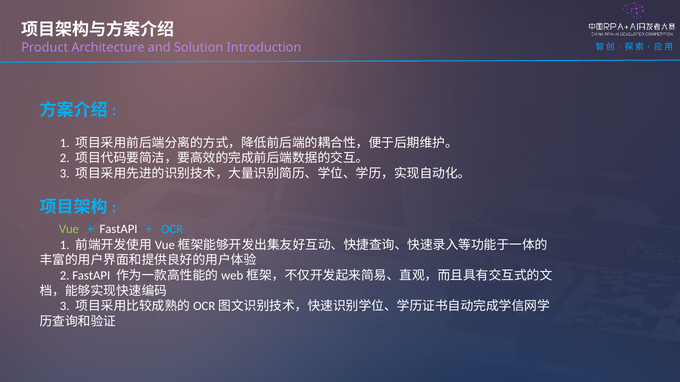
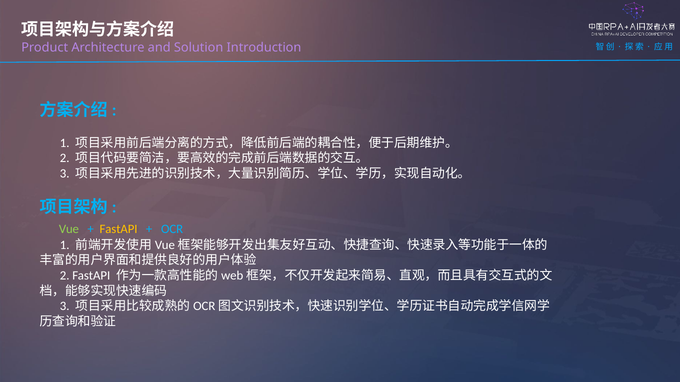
FastAPI colour: white -> yellow (119, 229)
